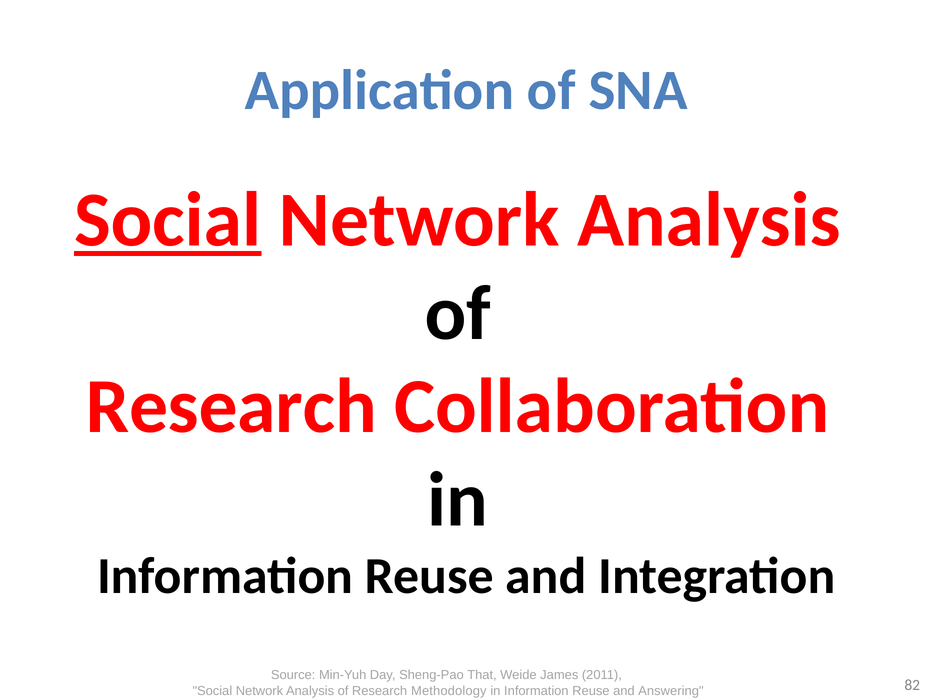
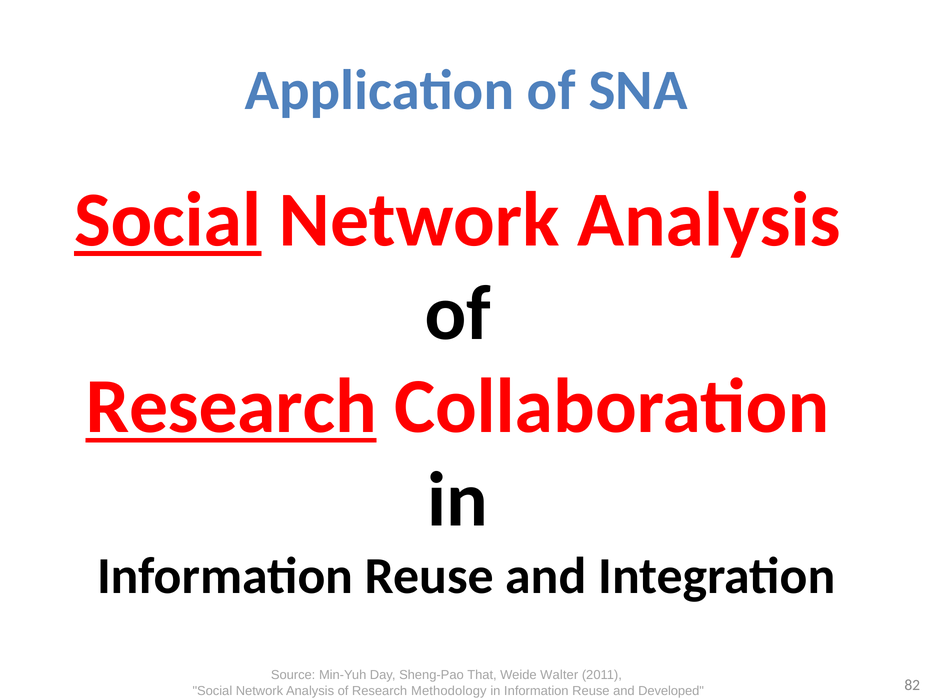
Research underline: none -> present (231, 407)
James: James -> Walter (559, 675)
Answering: Answering -> Developed (671, 691)
